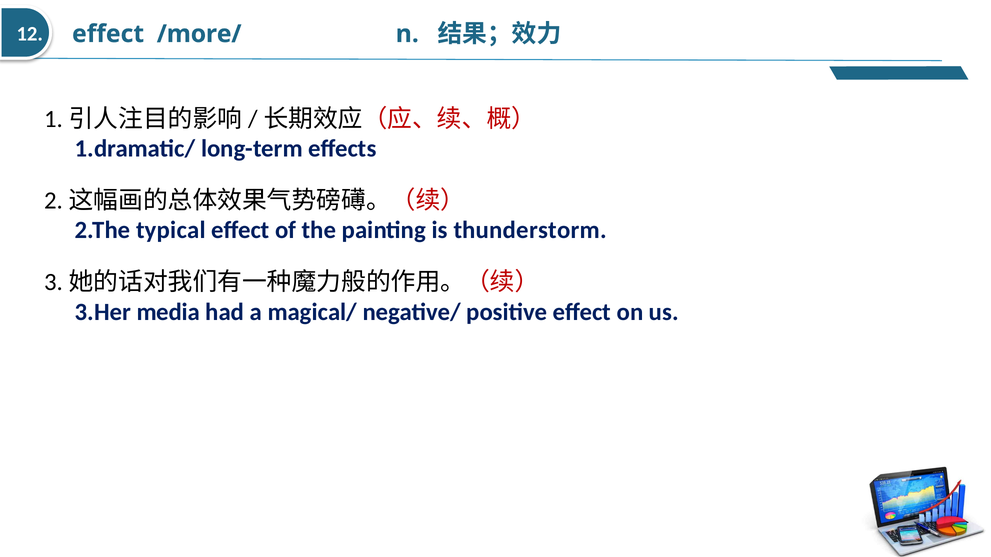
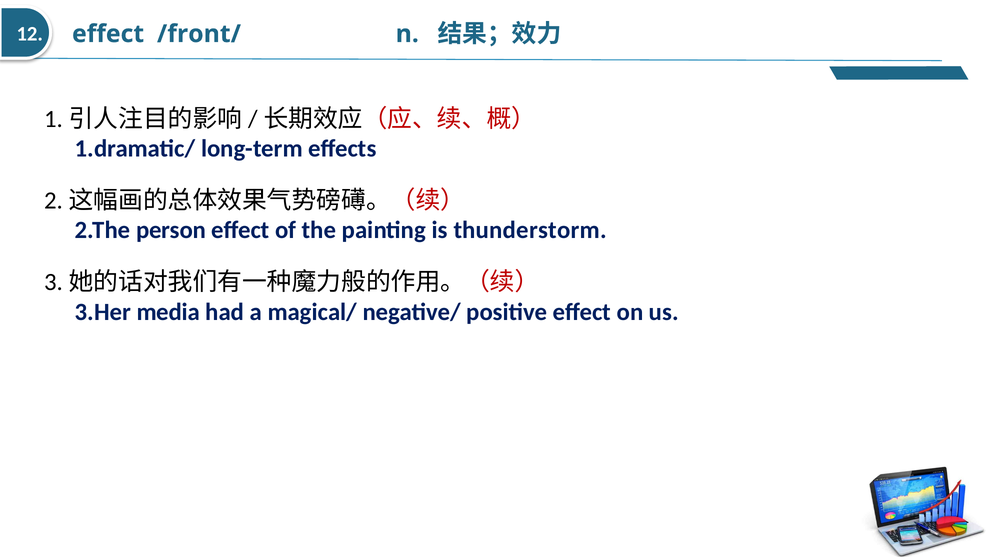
/more/: /more/ -> /front/ (199, 34)
typical: typical -> person (171, 230)
